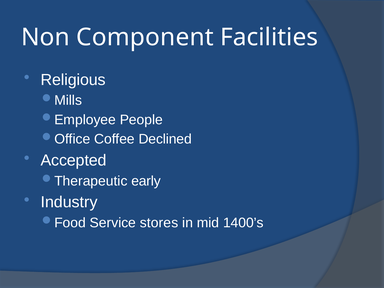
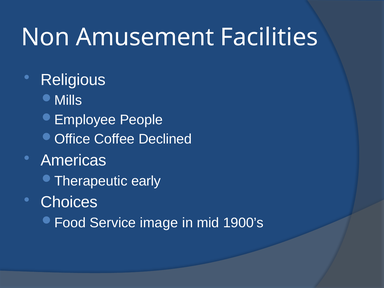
Component: Component -> Amusement (145, 37)
Accepted: Accepted -> Americas (74, 160)
Industry: Industry -> Choices (69, 202)
stores: stores -> image (159, 223)
1400’s: 1400’s -> 1900’s (243, 223)
